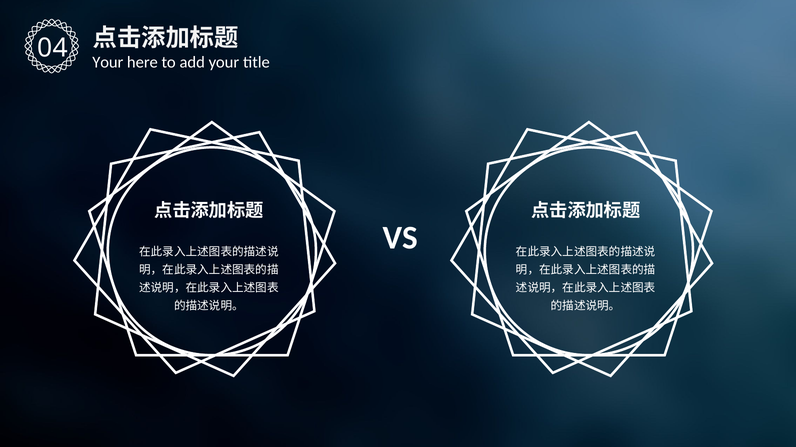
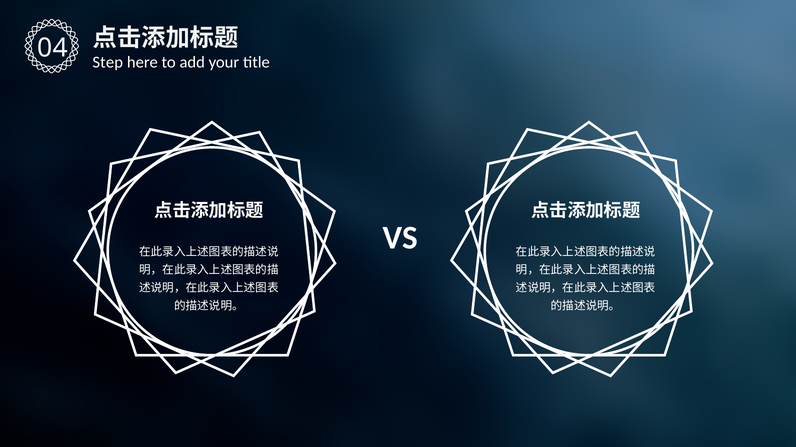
Your: Your -> Step (108, 62)
